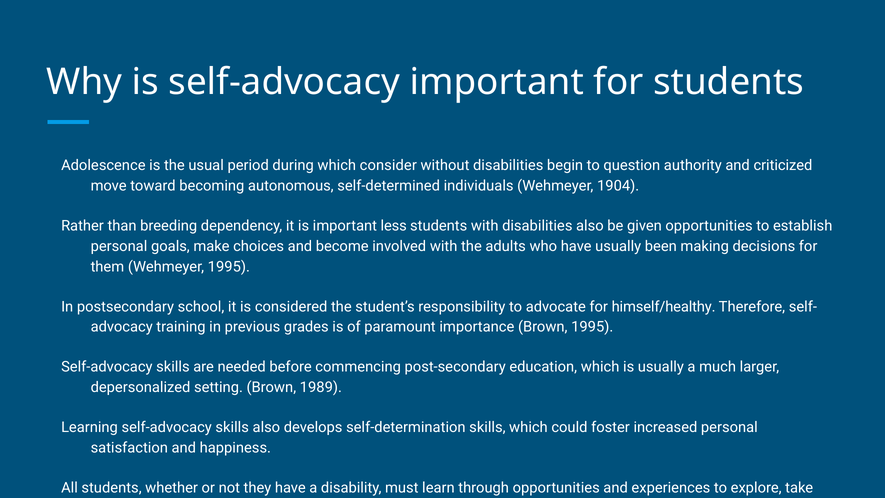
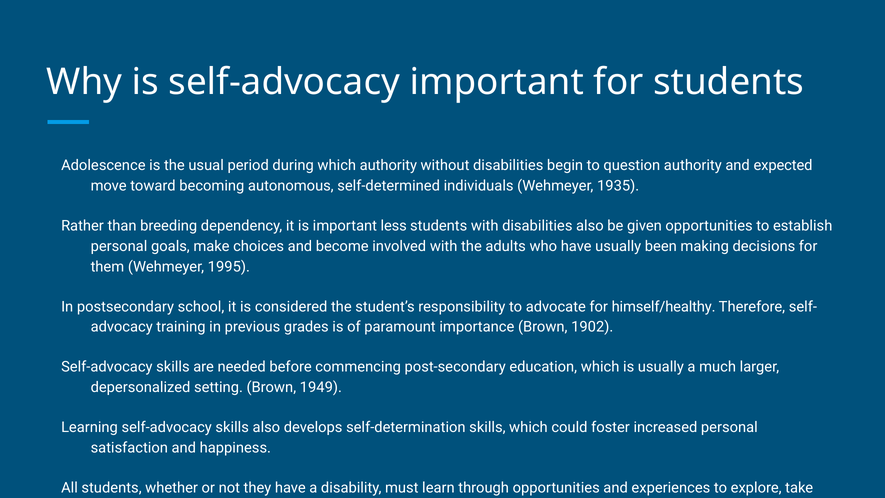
which consider: consider -> authority (388, 166)
criticized: criticized -> expected (783, 166)
1904: 1904 -> 1935 (618, 186)
Brown 1995: 1995 -> 1902 (592, 327)
1989: 1989 -> 1949 (321, 387)
